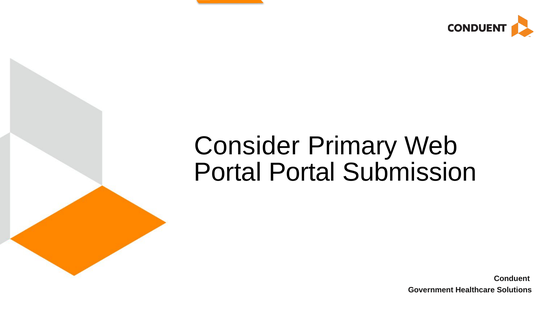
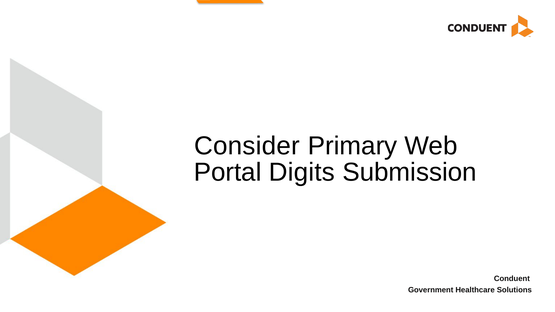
Portal Portal: Portal -> Digits (302, 172)
